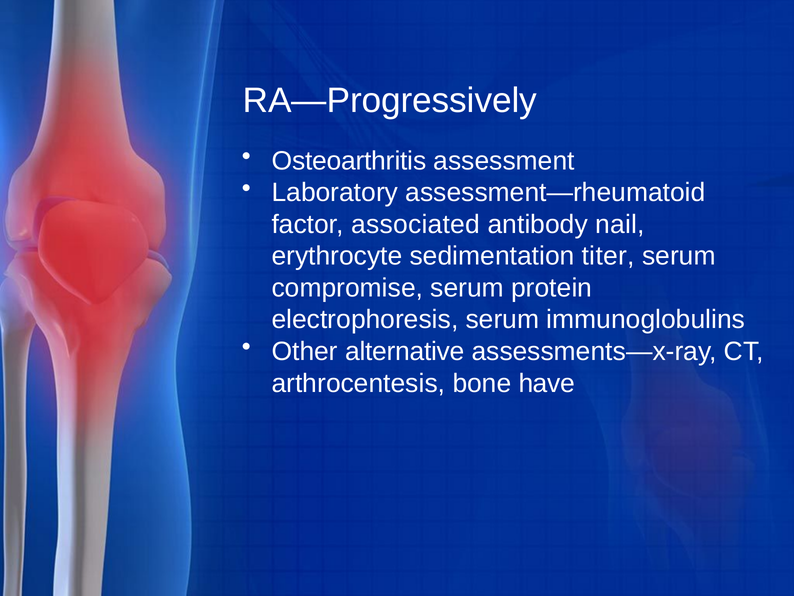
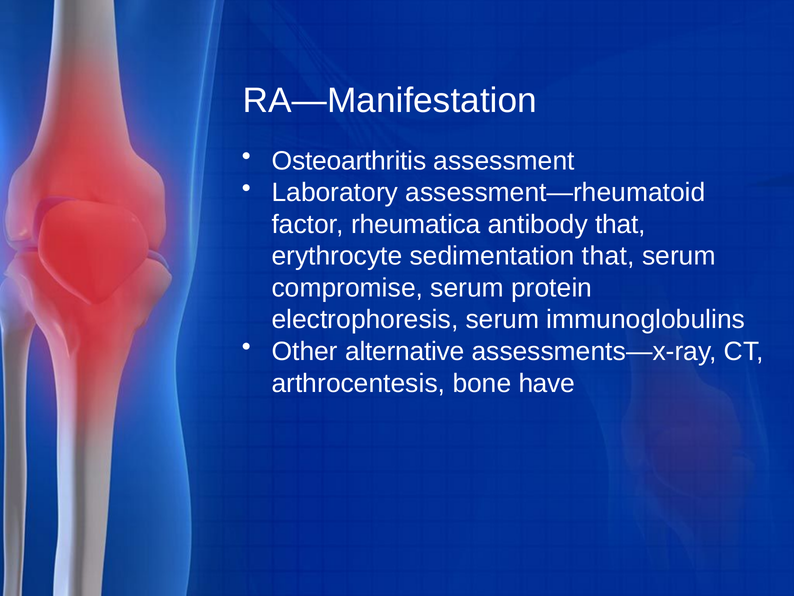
RA—Progressively: RA—Progressively -> RA—Manifestation (390, 100)
associated: associated -> rheumatica (416, 224)
antibody nail: nail -> that (620, 224)
sedimentation titer: titer -> that (608, 256)
